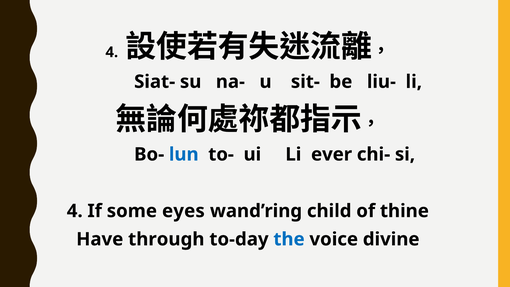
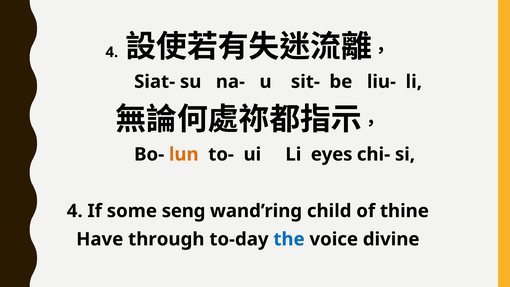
lun colour: blue -> orange (184, 154)
ever: ever -> eyes (332, 154)
eyes: eyes -> seng (184, 211)
